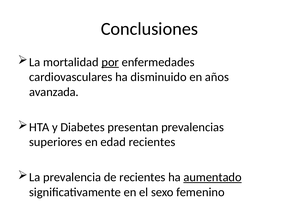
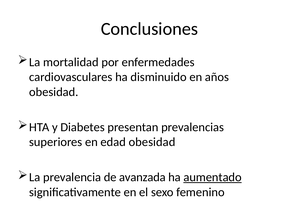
por underline: present -> none (110, 62)
avanzada: avanzada -> obesidad (54, 92)
edad recientes: recientes -> obesidad (152, 142)
de recientes: recientes -> avanzada (142, 177)
